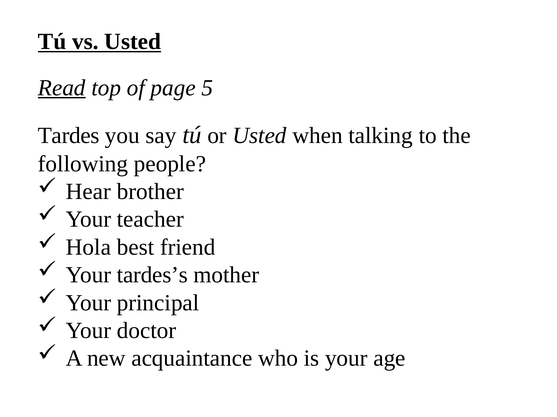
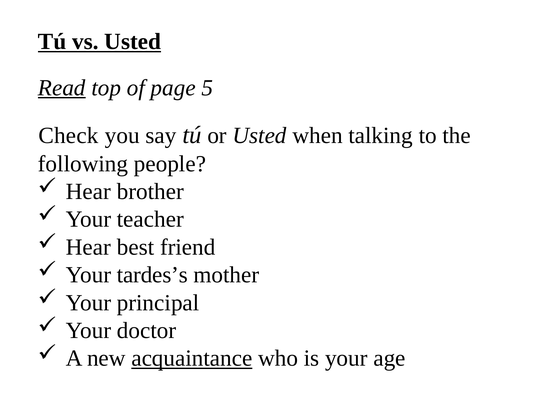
Tardes: Tardes -> Check (68, 136)
Hola: Hola -> Hear (88, 248)
acquaintance underline: none -> present (192, 359)
